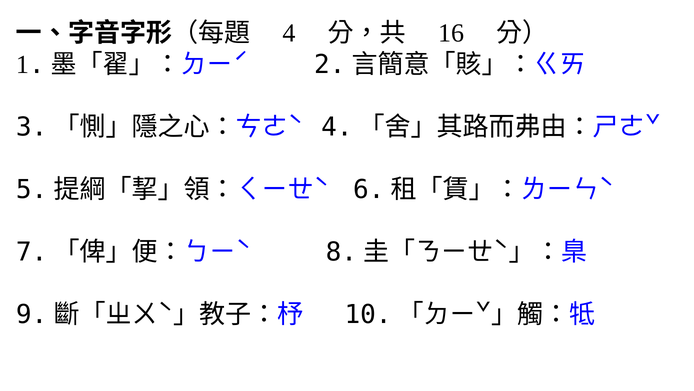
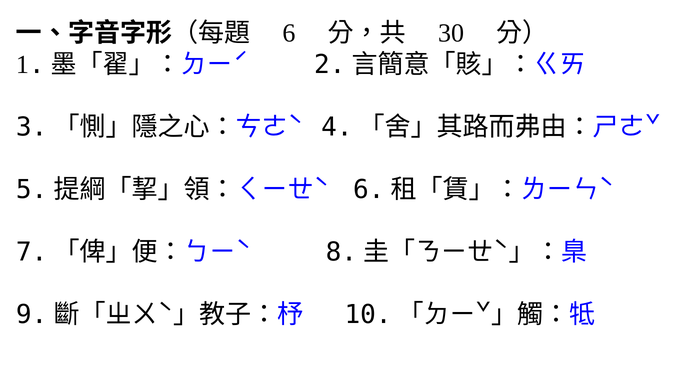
4: 4 -> 6 (289, 33)
16: 16 -> 30 (451, 33)
